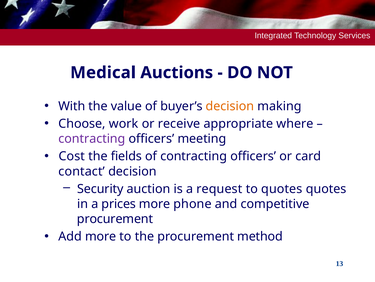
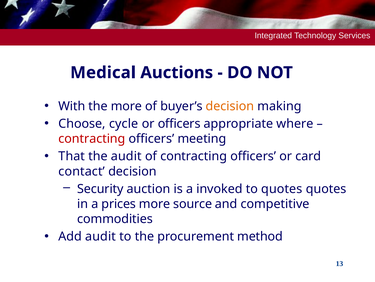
the value: value -> more (126, 106)
work: work -> cycle (124, 123)
or receive: receive -> officers (179, 123)
contracting colour: purple -> red (92, 138)
Cost: Cost -> That (72, 156)
the fields: fields -> audit (126, 156)
request: request -> invoked (219, 188)
phone: phone -> source (193, 203)
procurement: procurement -> commodities (115, 218)
Add more: more -> audit (101, 236)
